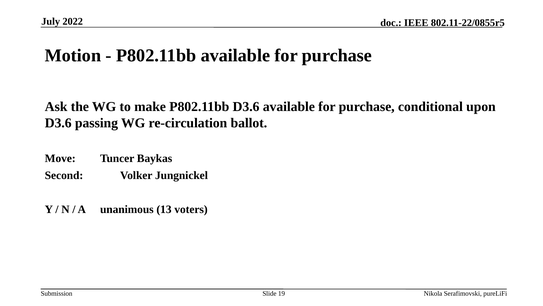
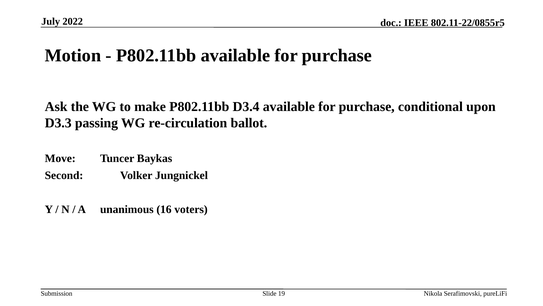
P802.11bb D3.6: D3.6 -> D3.4 (246, 107)
D3.6: D3.6 -> D3.3 (58, 123)
13: 13 -> 16 (164, 209)
